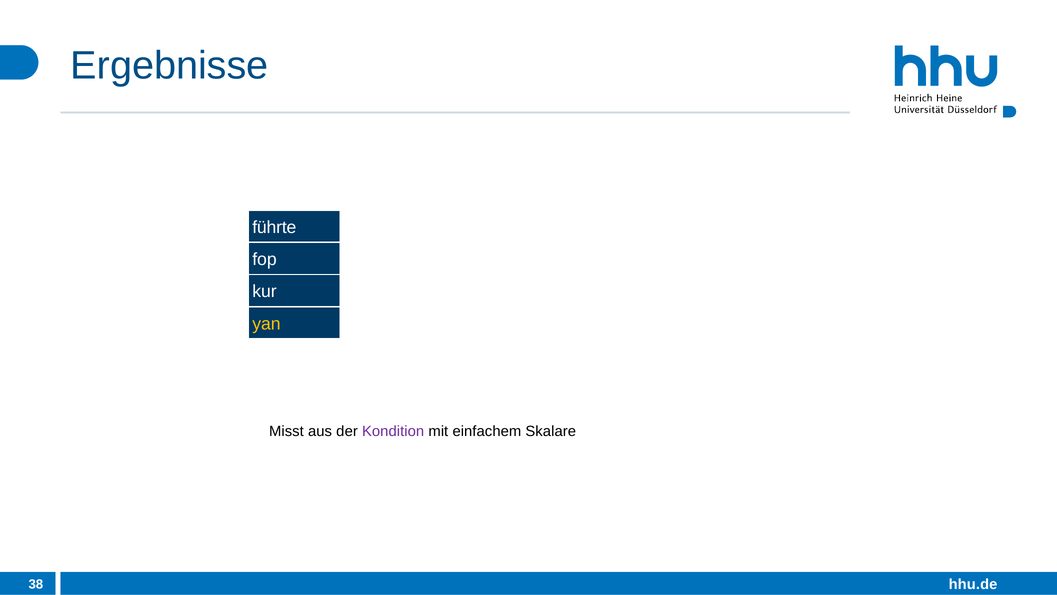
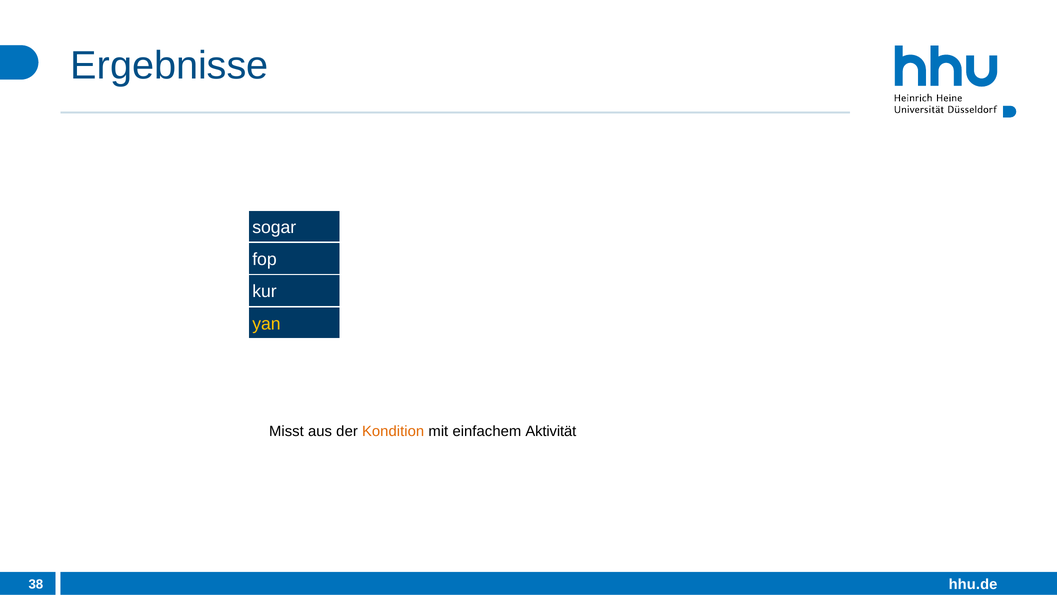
führte: führte -> sogar (274, 227)
Kondition colour: purple -> orange (393, 432)
Skalare: Skalare -> Aktivität (551, 432)
